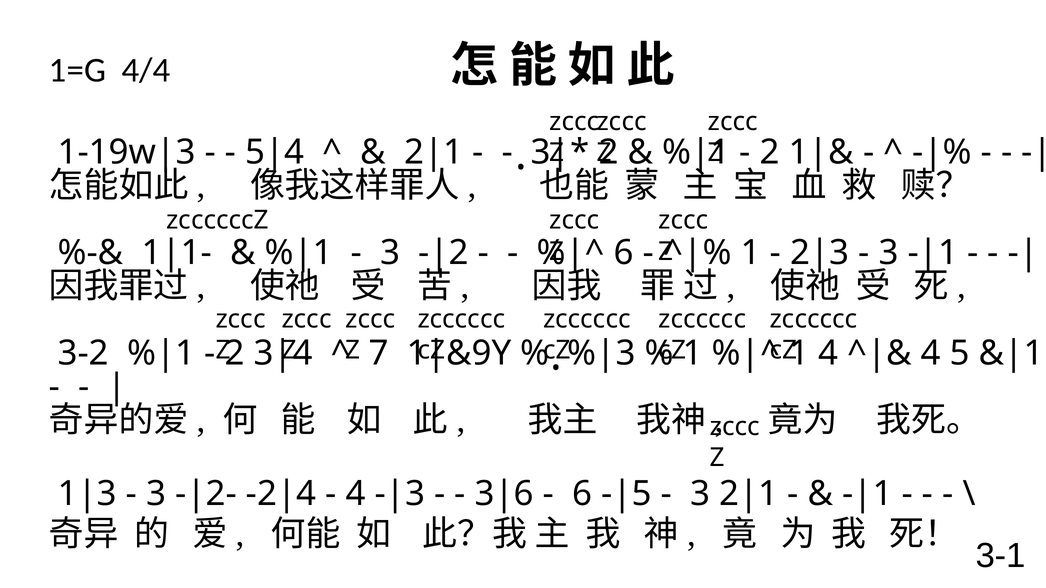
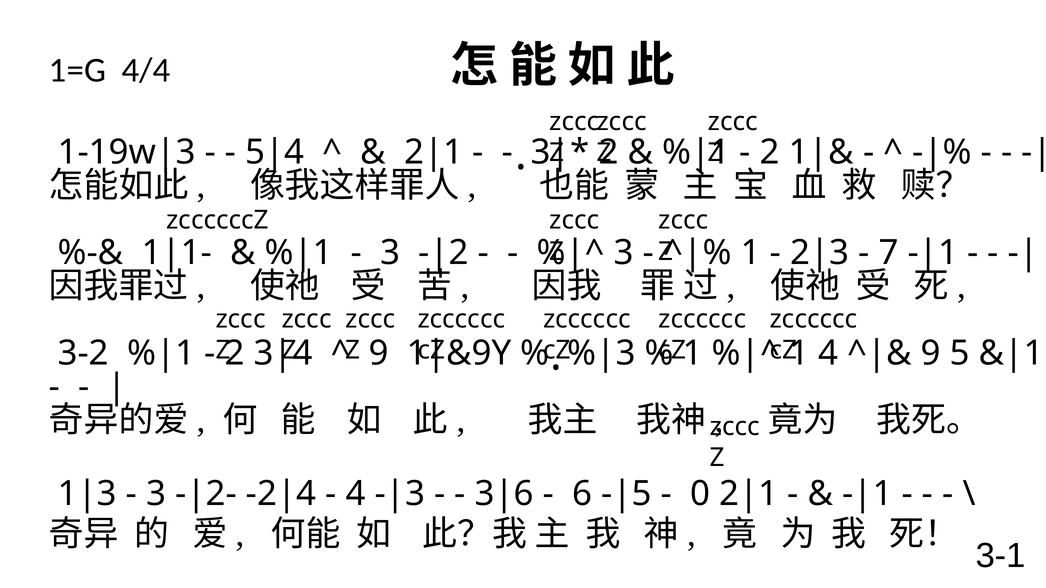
6: 6 -> 3 (624, 253)
3: 3 -> 7 (889, 253)
7: 7 -> 9 (379, 353)
4: 4 -> 9 (931, 353)
3: 3 -> 0 (700, 494)
